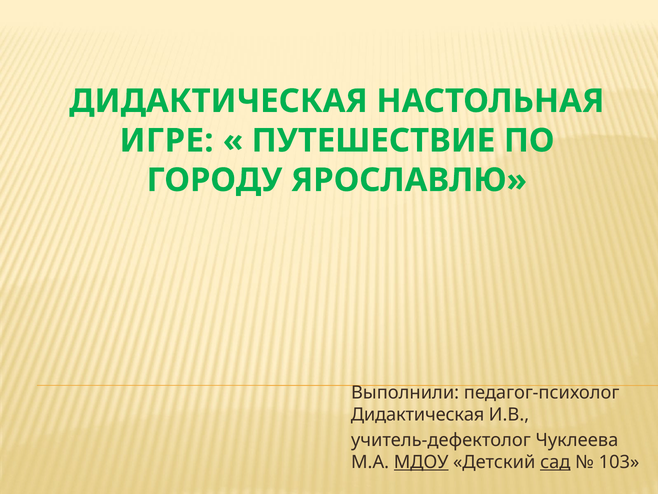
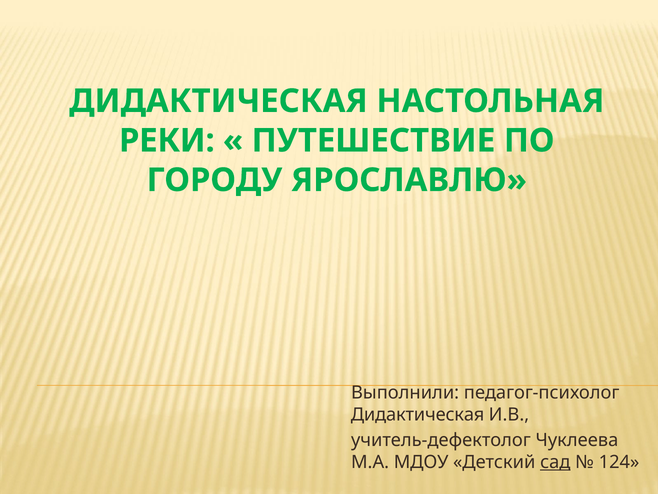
ИГРЕ: ИГРЕ -> РЕКИ (167, 141)
МДОУ underline: present -> none (421, 462)
103: 103 -> 124 (619, 462)
